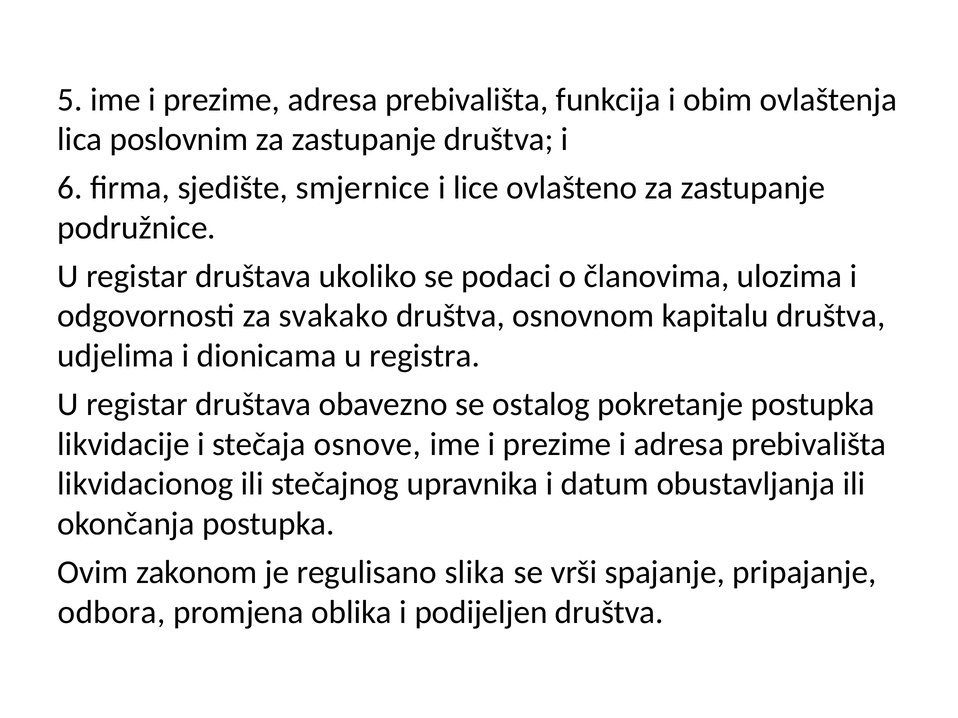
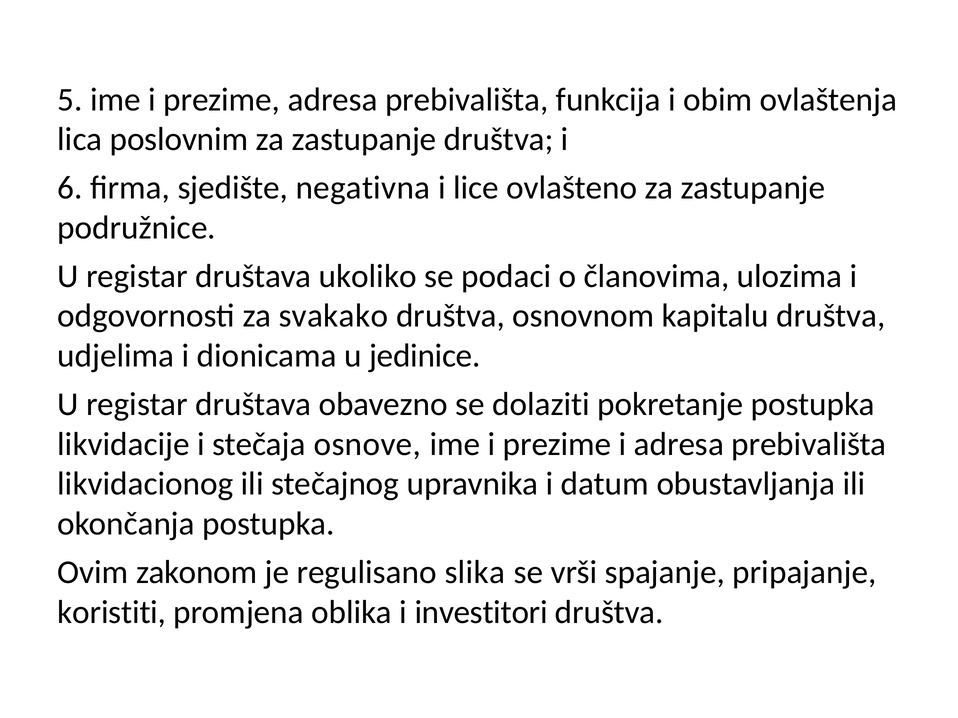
smjernice: smjernice -> negativna (363, 188)
registra: registra -> jedinice (425, 356)
ostalog: ostalog -> dolaziti (541, 405)
odbora: odbora -> koristiti (112, 613)
podijeljen: podijeljen -> investitori (481, 613)
